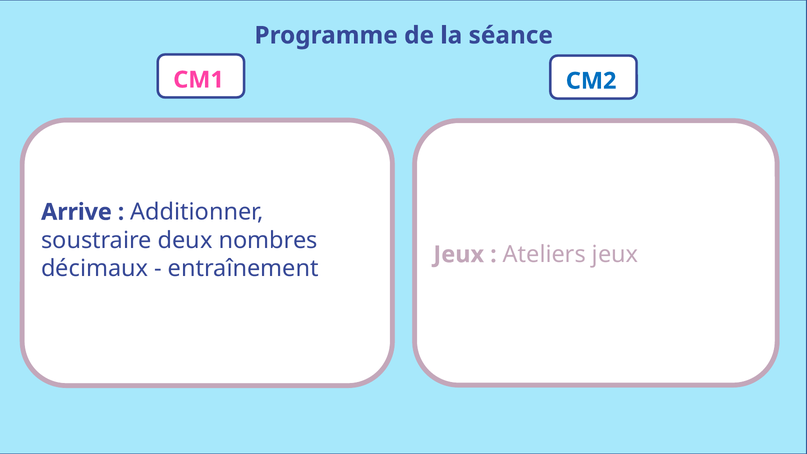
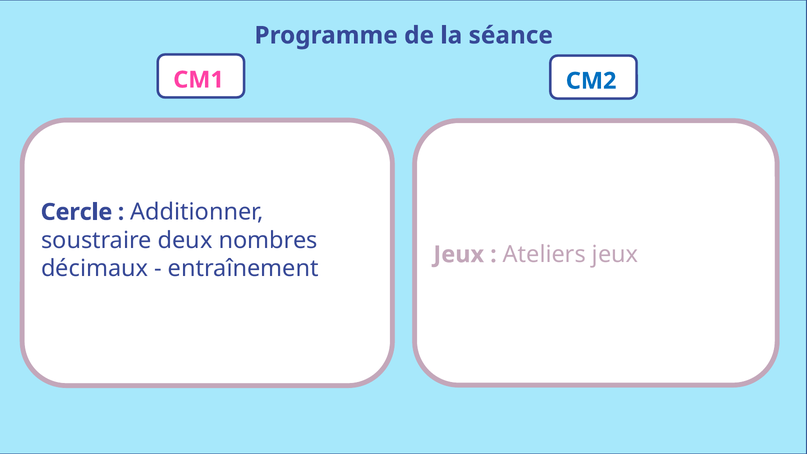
Arrive: Arrive -> Cercle (76, 212)
